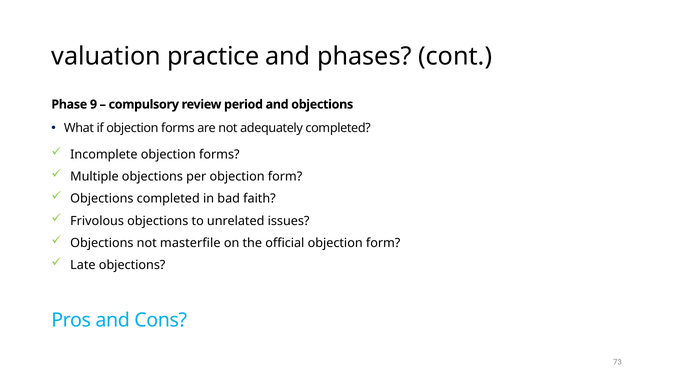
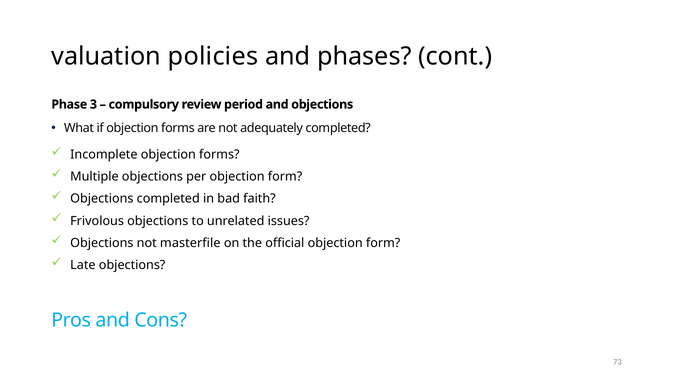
practice: practice -> policies (213, 57)
9: 9 -> 3 (93, 104)
